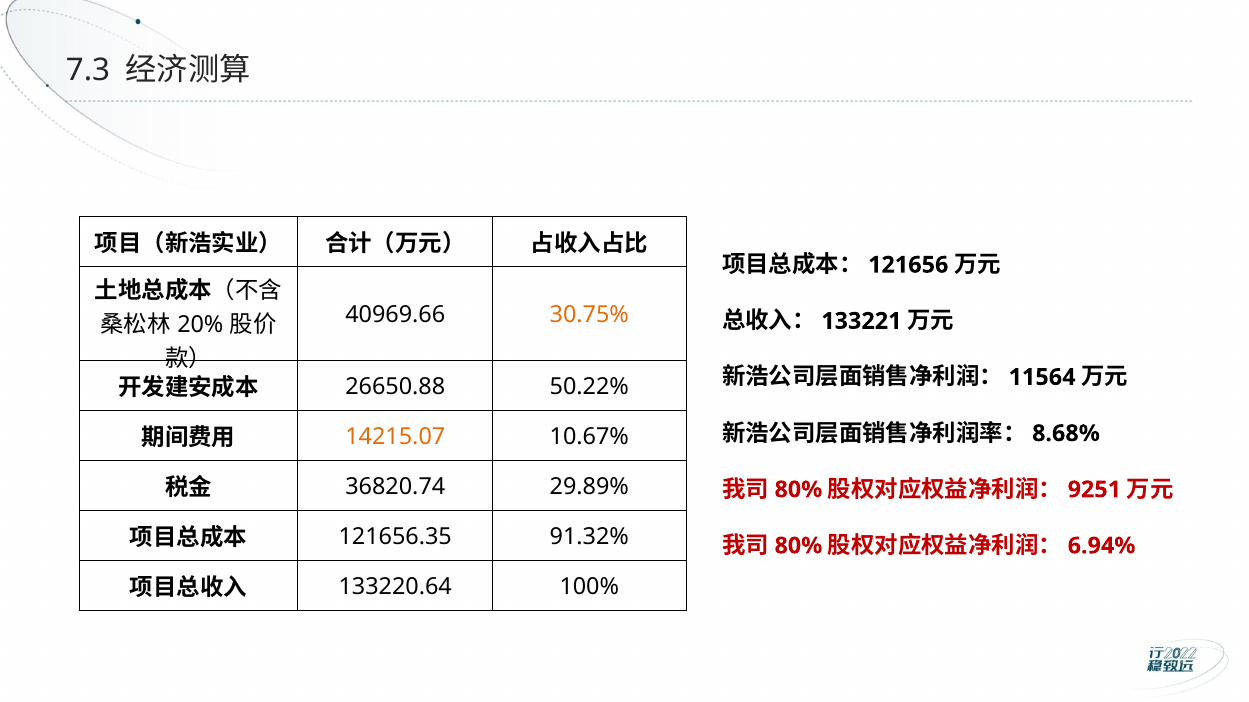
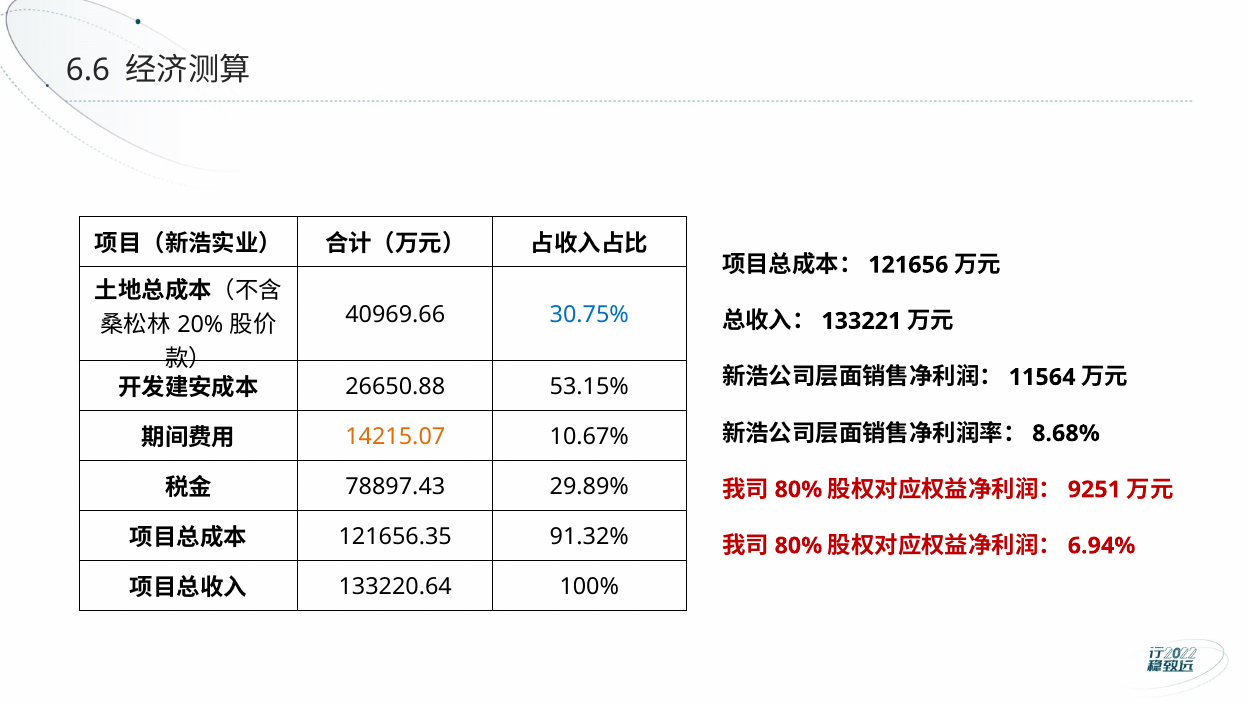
7.3: 7.3 -> 6.6 (88, 71)
30.75% colour: orange -> blue (589, 315)
50.22%: 50.22% -> 53.15% (589, 387)
36820.74: 36820.74 -> 78897.43 (395, 487)
